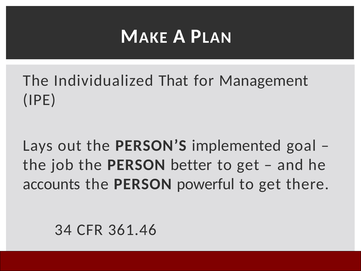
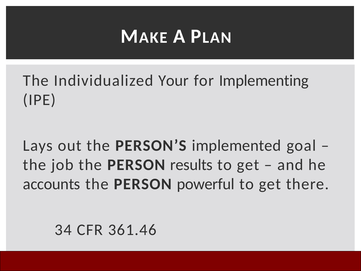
That: That -> Your (174, 80)
Management: Management -> Implementing (264, 80)
better: better -> results (191, 165)
